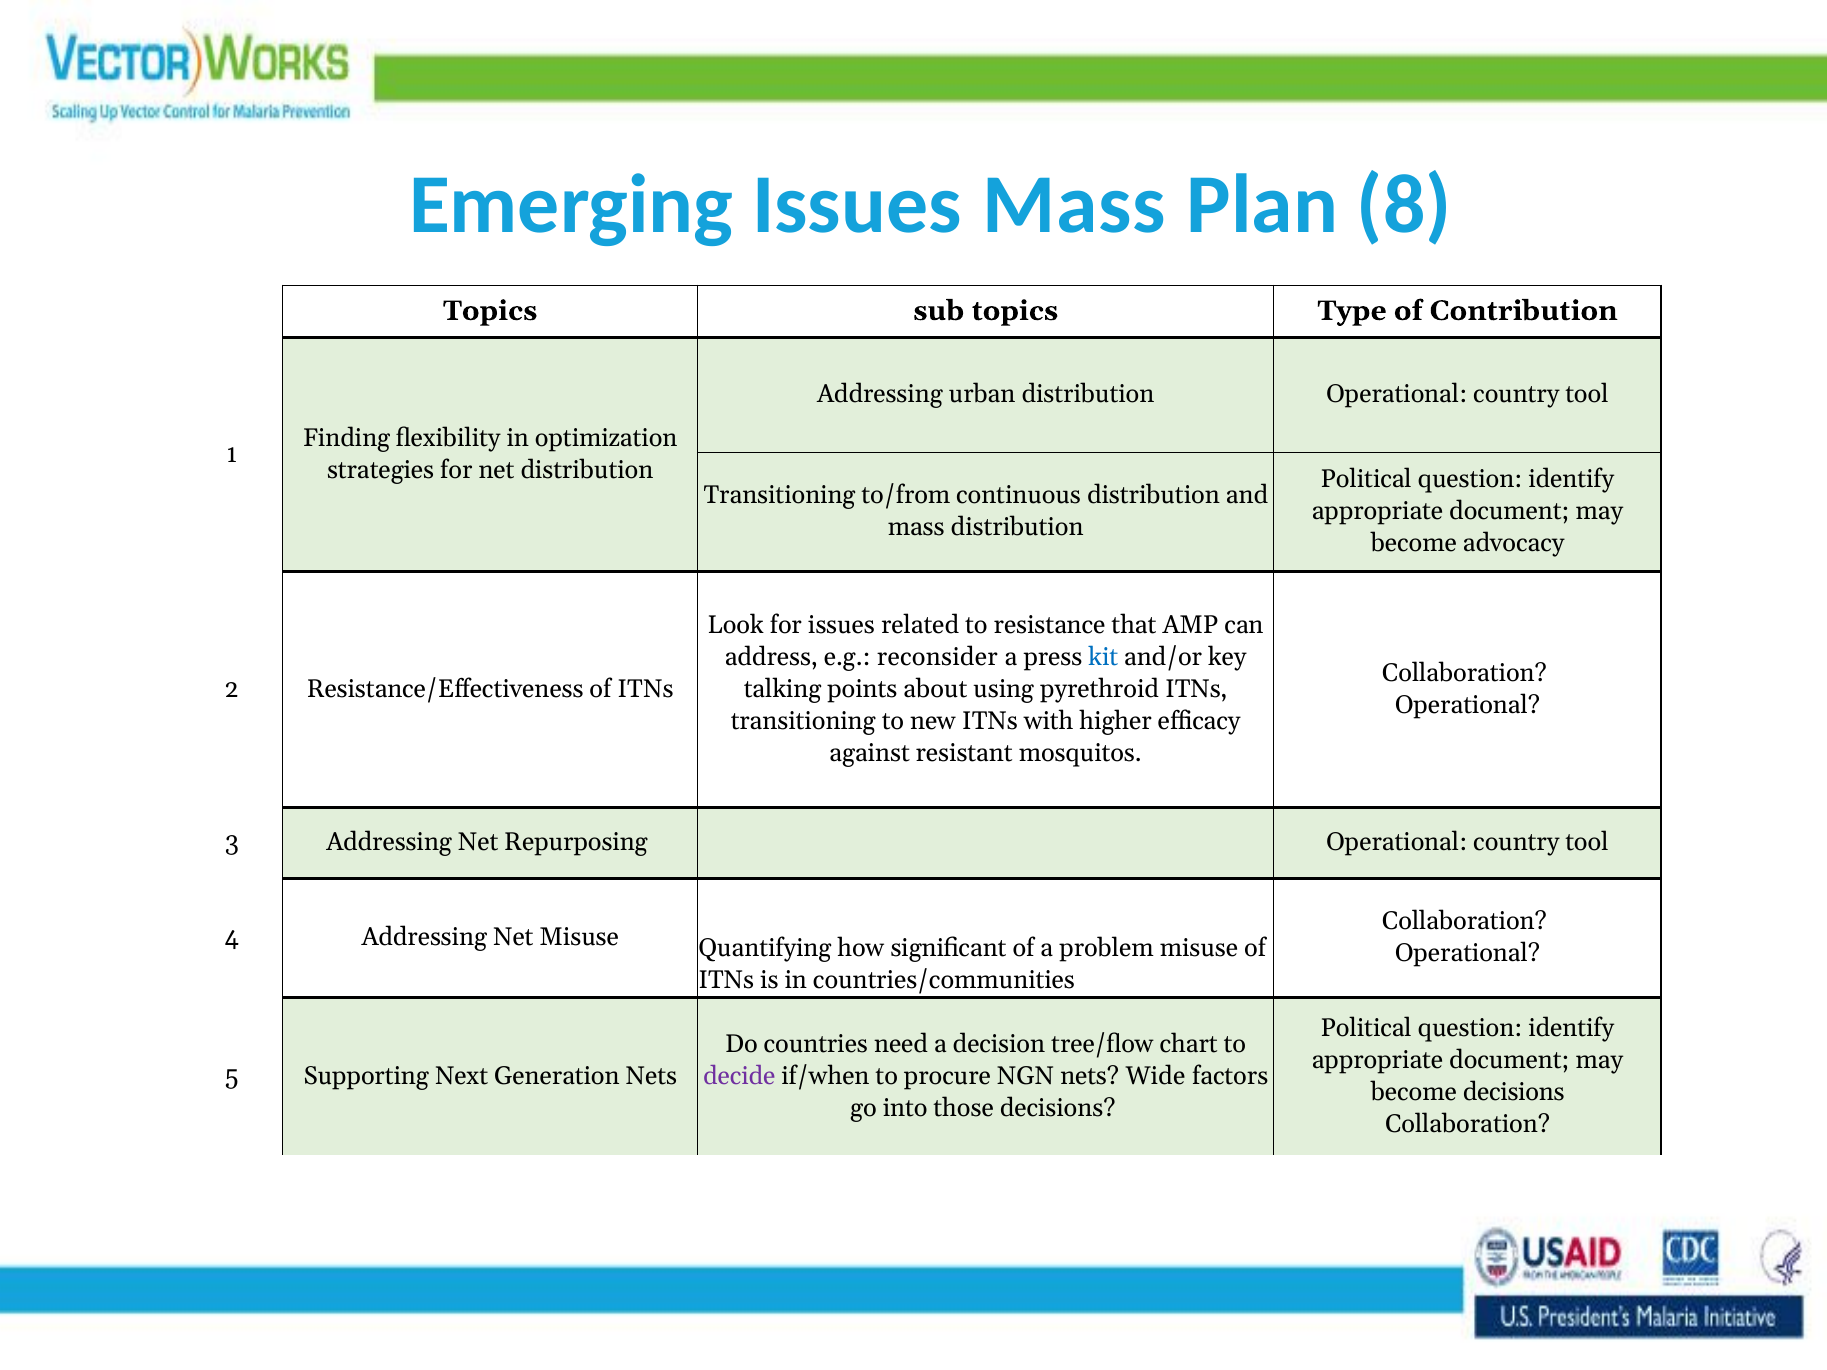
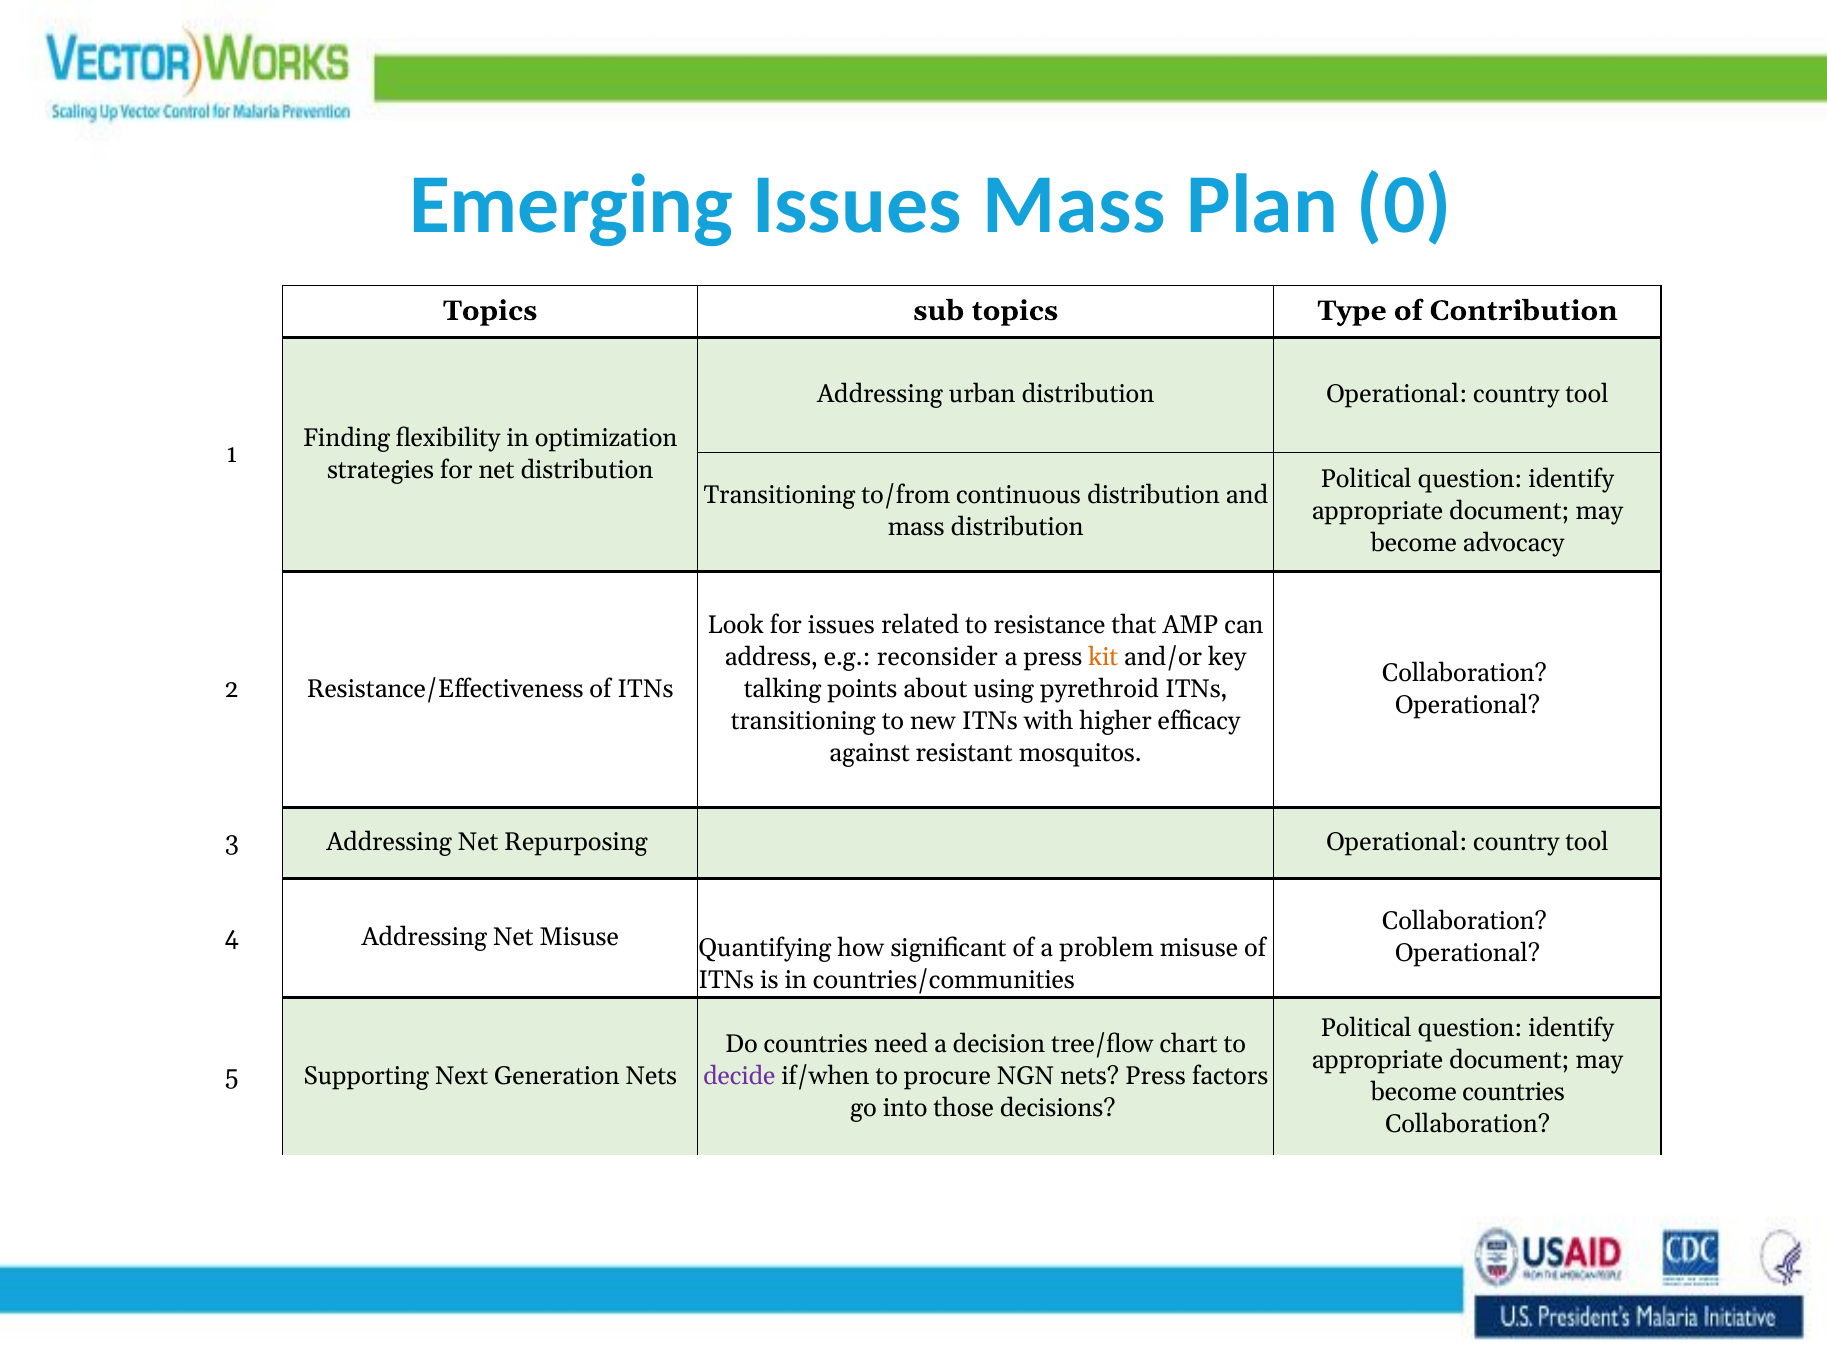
8: 8 -> 0 (1404, 205)
kit colour: blue -> orange (1103, 657)
nets Wide: Wide -> Press (1155, 1076)
become decisions: decisions -> countries (1514, 1092)
